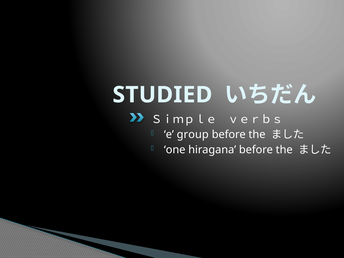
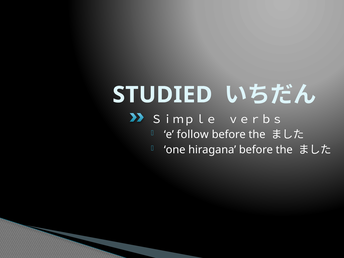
group: group -> follow (193, 135)
